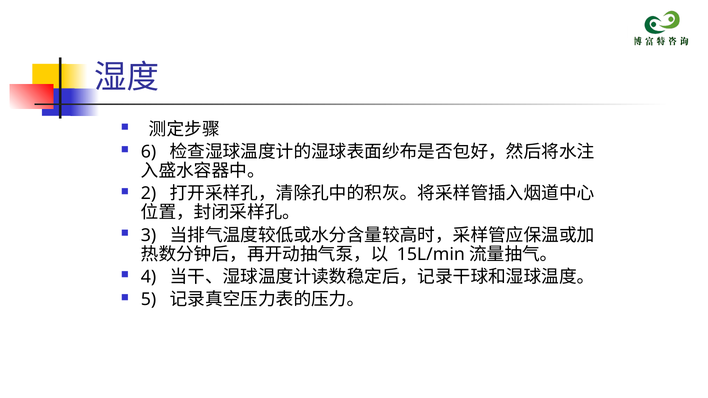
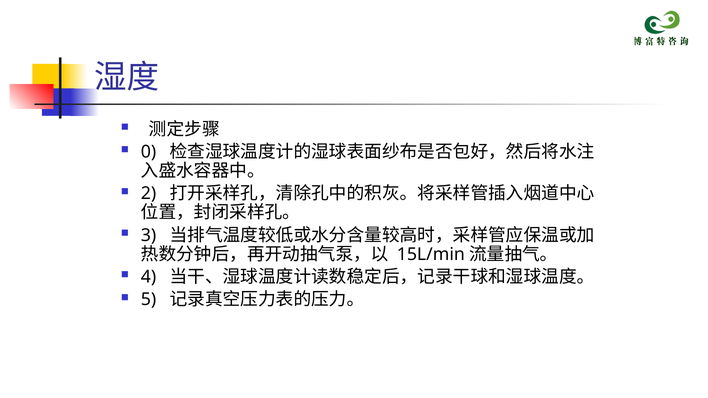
6: 6 -> 0 (149, 152)
